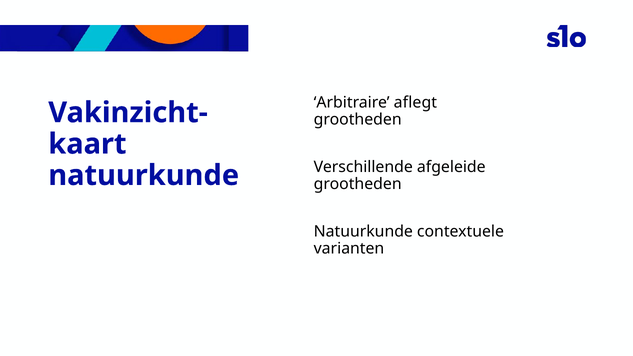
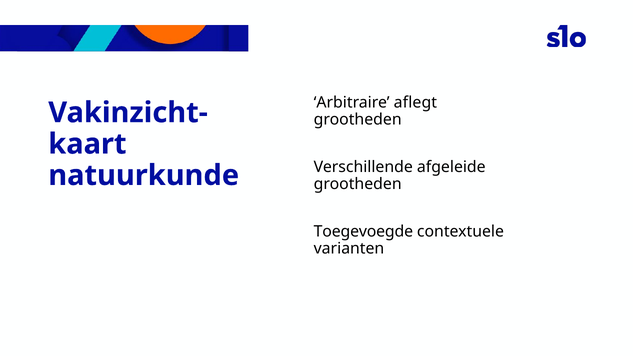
Natuurkunde: Natuurkunde -> Toegevoegde (363, 231)
